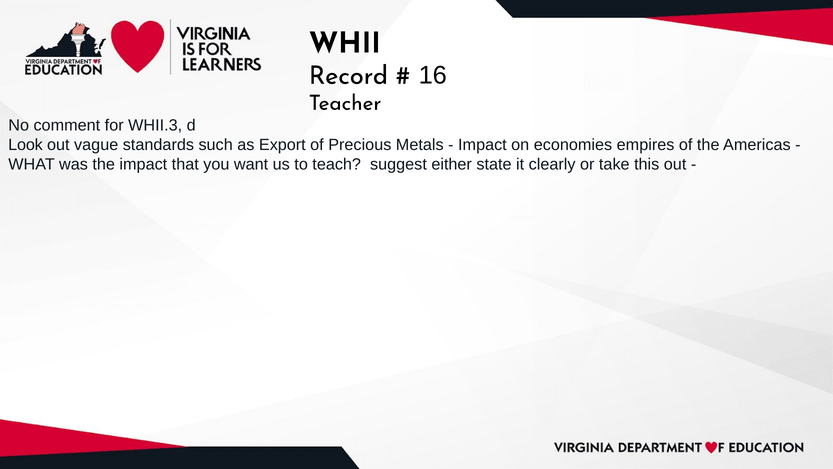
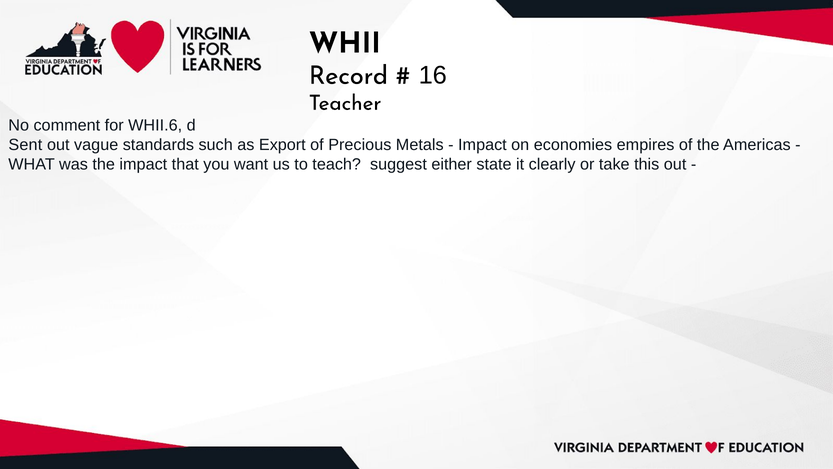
WHII.3: WHII.3 -> WHII.6 (155, 126)
Look: Look -> Sent (25, 145)
